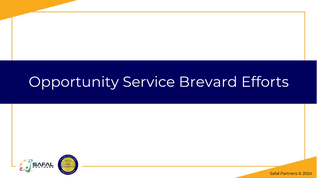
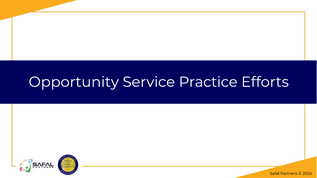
Brevard: Brevard -> Practice (208, 82)
